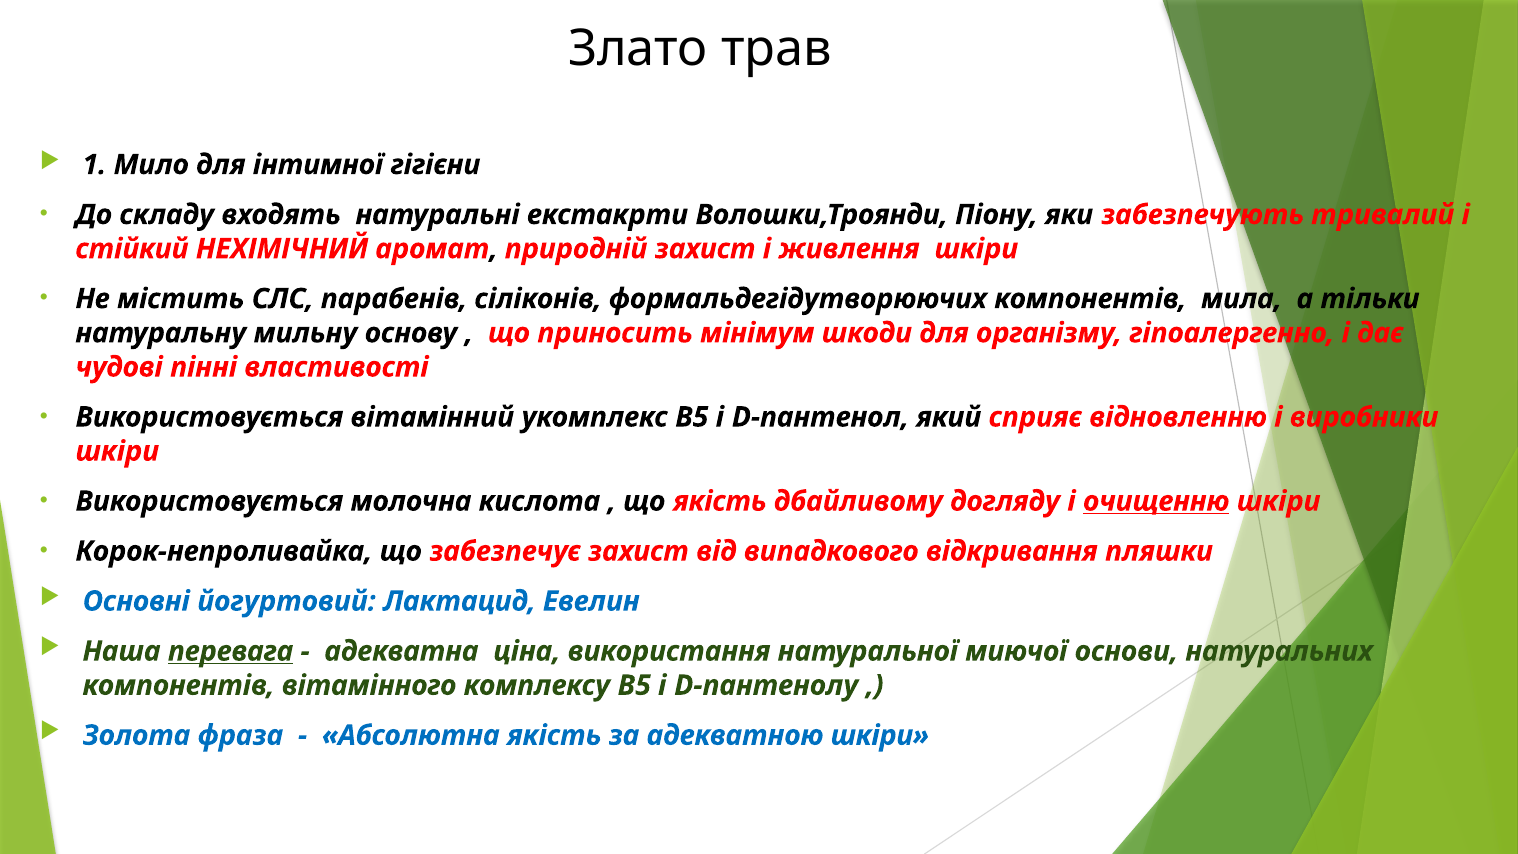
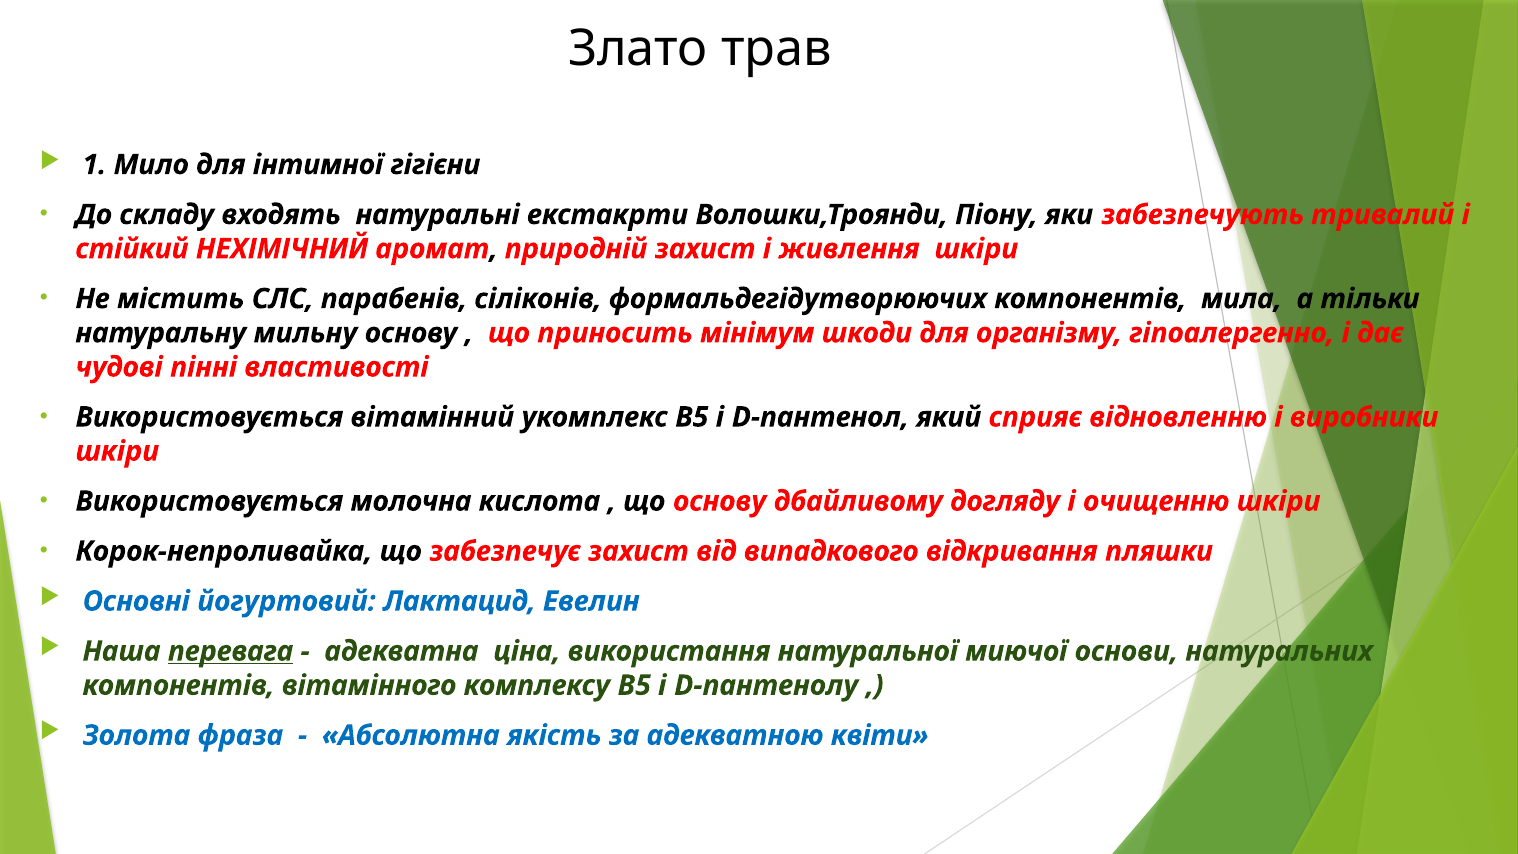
що якість: якість -> основу (720, 501)
очищенню underline: present -> none (1156, 501)
адекватною шкіри: шкіри -> квіти (880, 735)
